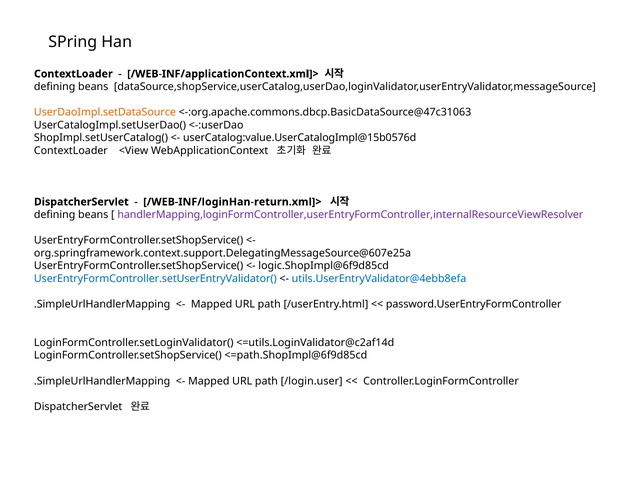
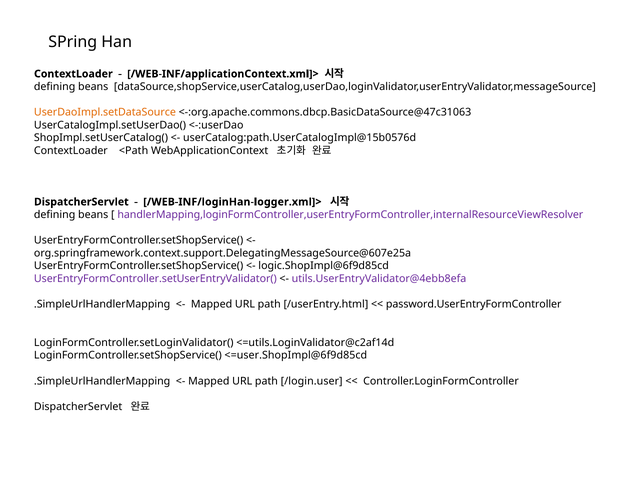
userCatalog:value.UserCatalogImpl@15b0576d: userCatalog:value.UserCatalogImpl@15b0576d -> userCatalog:path.UserCatalogImpl@15b0576d (300, 138)
<View: <View -> <Path (134, 151)
/WEB-INF/loginHan-return.xml]>: /WEB-INF/loginHan-return.xml]> -> /WEB-INF/loginHan-logger.xml]> (232, 202)
UserEntryFormController.setUserEntryValidator( colour: blue -> purple (155, 279)
utils.UserEntryValidator@4ebb8efa colour: blue -> purple (379, 279)
<=path.ShopImpl@6f9d85cd: <=path.ShopImpl@6f9d85cd -> <=user.ShopImpl@6f9d85cd (296, 355)
